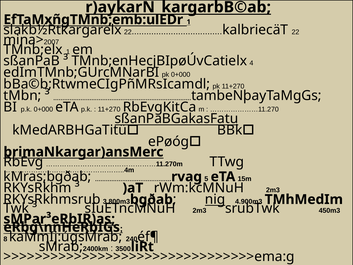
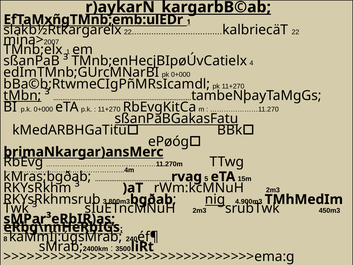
tMbn underline: none -> present (22, 95)
